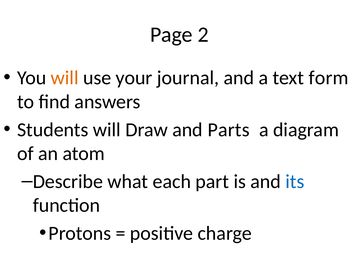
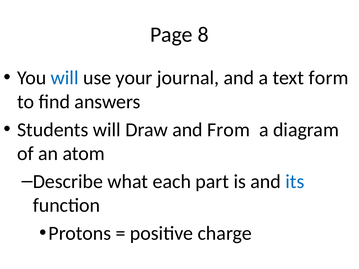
2: 2 -> 8 (203, 35)
will colour: orange -> blue (65, 78)
Parts: Parts -> From (229, 130)
